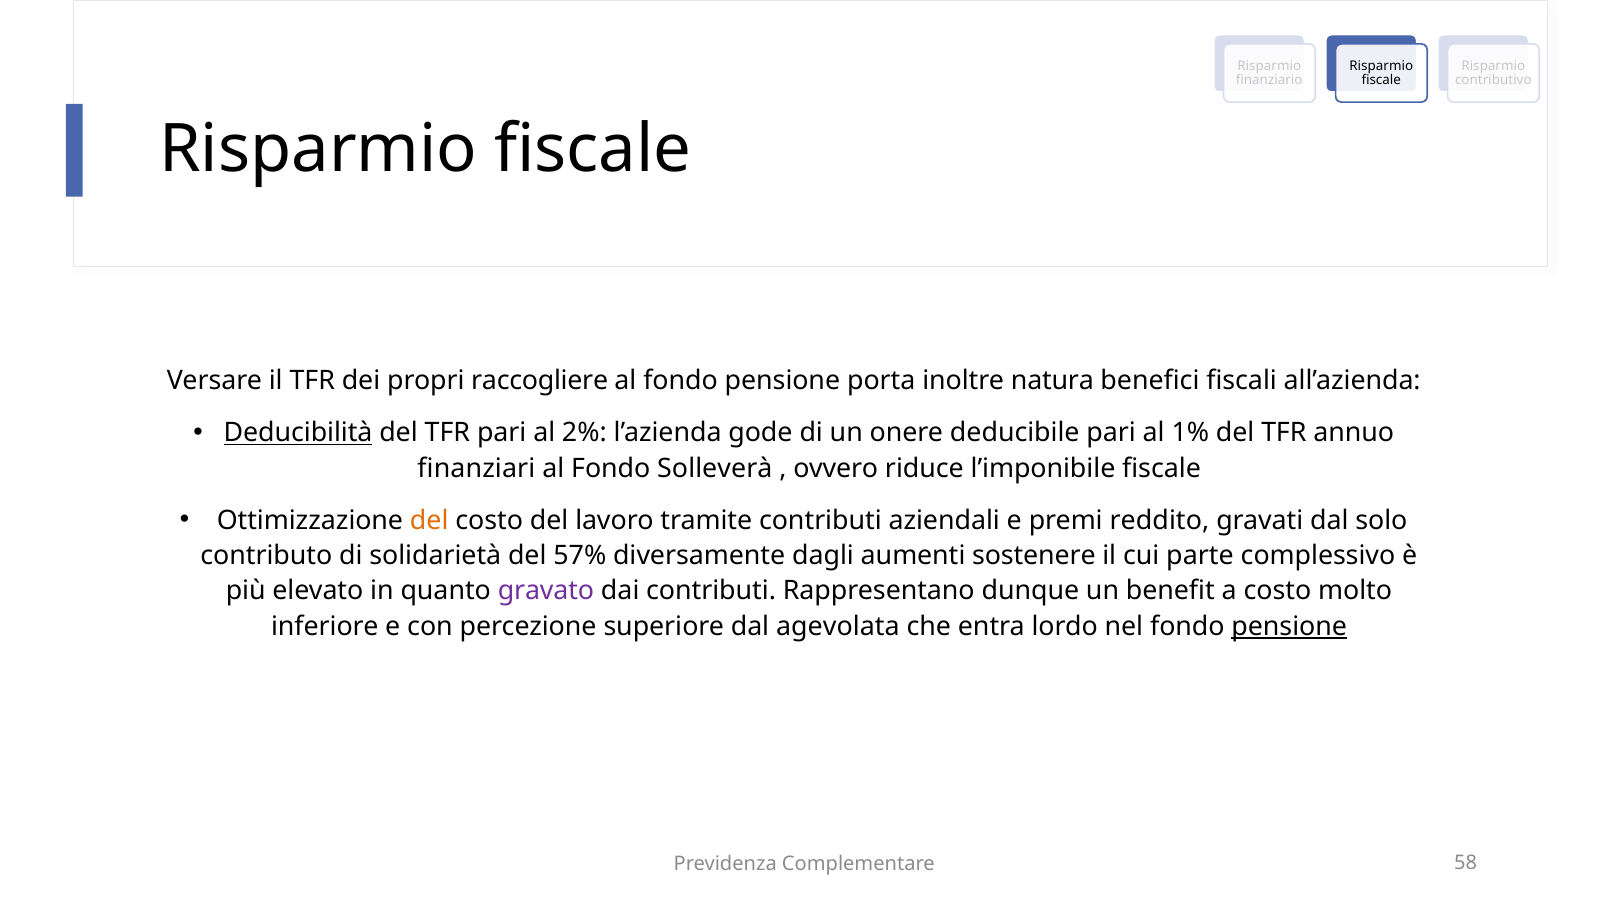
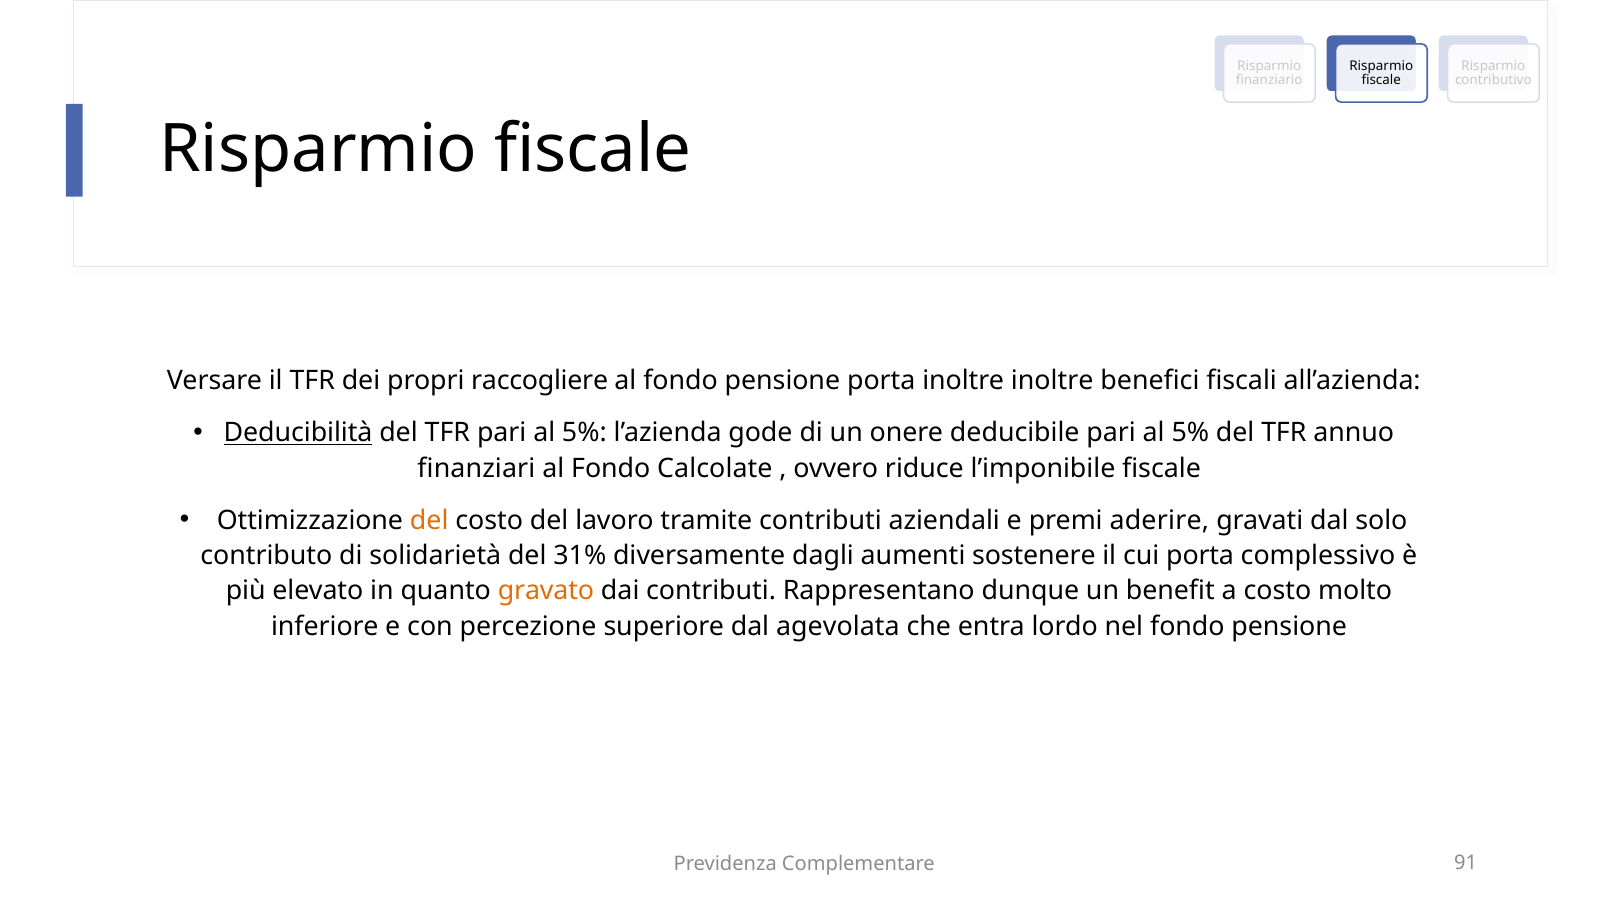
inoltre natura: natura -> inoltre (1052, 381)
TFR pari al 2%: 2% -> 5% (584, 433)
deducibile pari al 1%: 1% -> 5% (1190, 433)
Solleverà: Solleverà -> Calcolate (715, 468)
reddito: reddito -> aderire (1159, 520)
57%: 57% -> 31% (580, 556)
cui parte: parte -> porta (1200, 556)
gravato colour: purple -> orange (546, 591)
pensione underline: present -> none (1289, 626)
58: 58 -> 91 (1466, 863)
